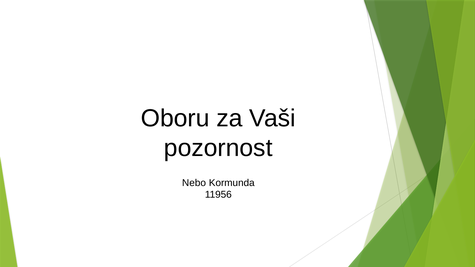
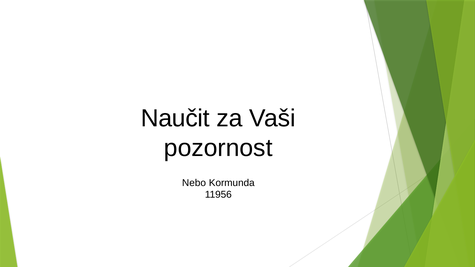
Oboru: Oboru -> Naučit (175, 118)
